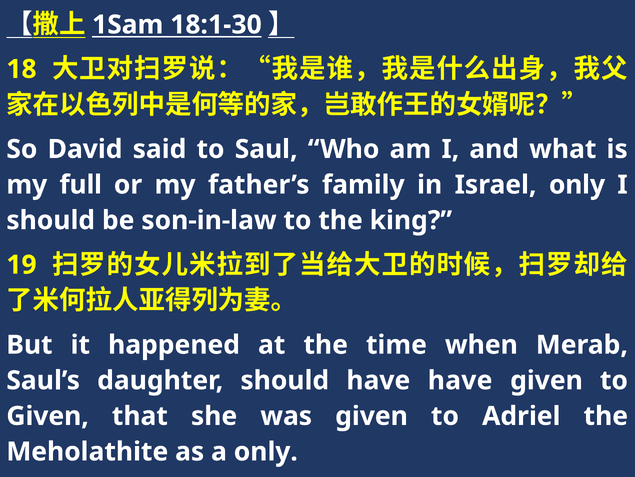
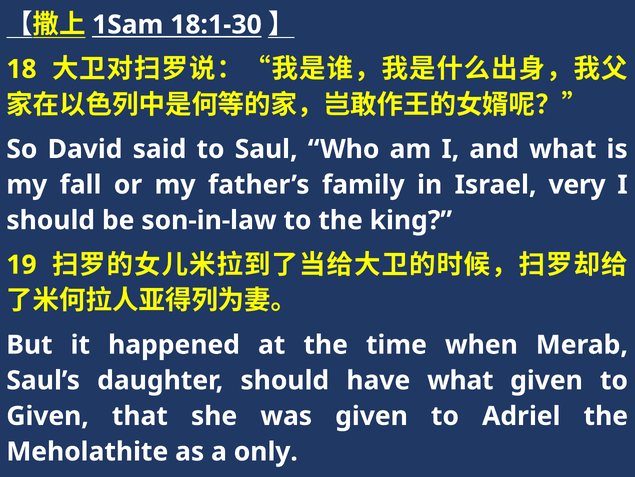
full: full -> fall (81, 185)
Israel only: only -> very (577, 185)
have have: have -> what (460, 380)
